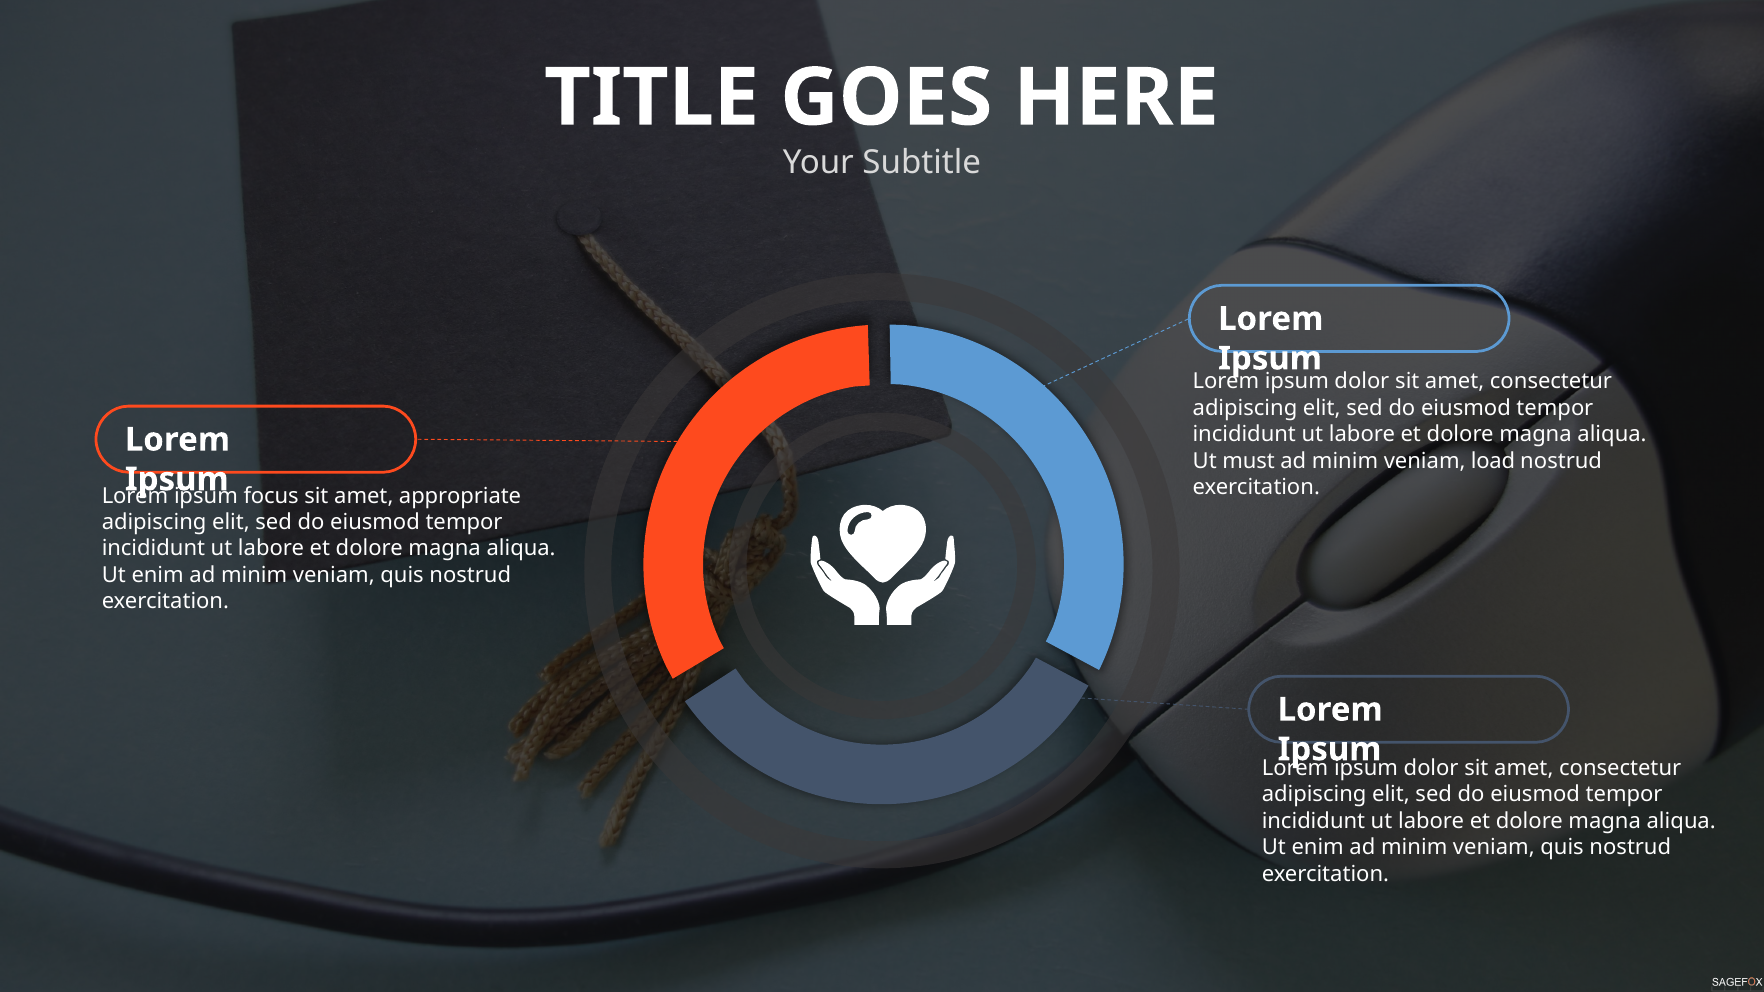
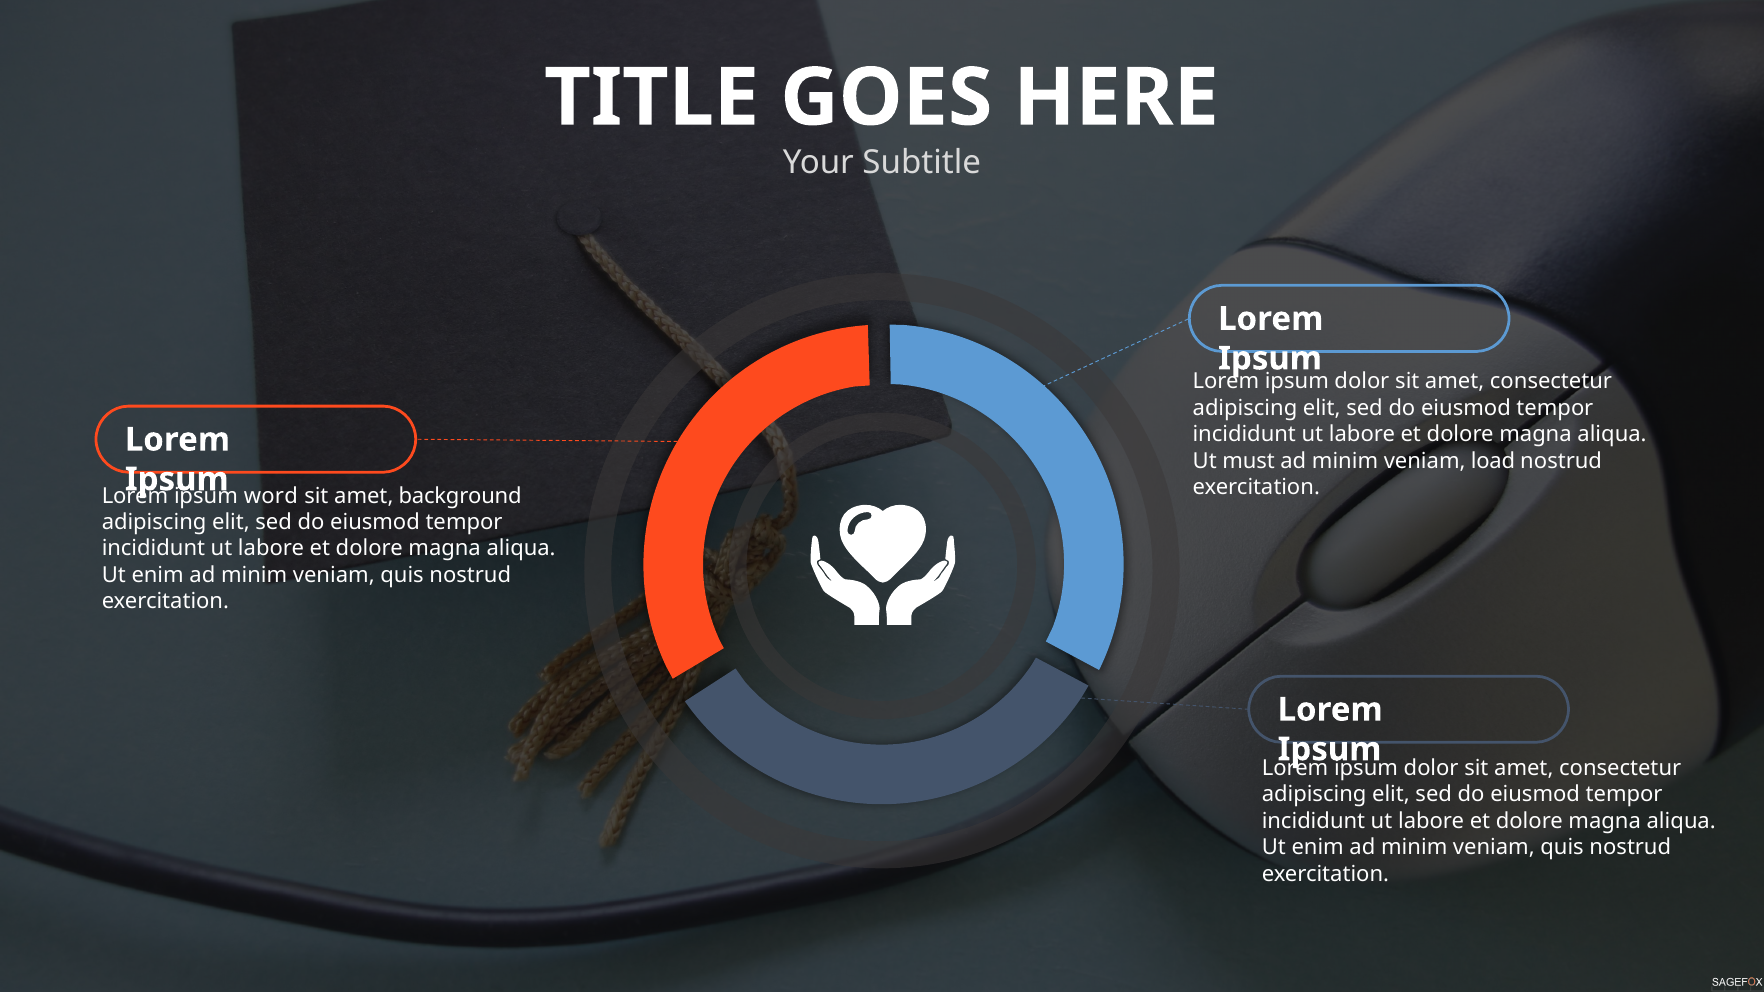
focus: focus -> word (271, 496)
appropriate: appropriate -> background (460, 496)
